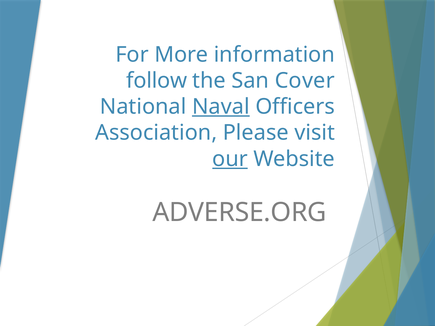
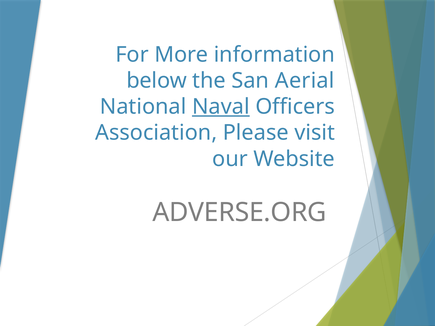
follow: follow -> below (157, 81)
Cover: Cover -> Aerial (305, 81)
our underline: present -> none (230, 159)
